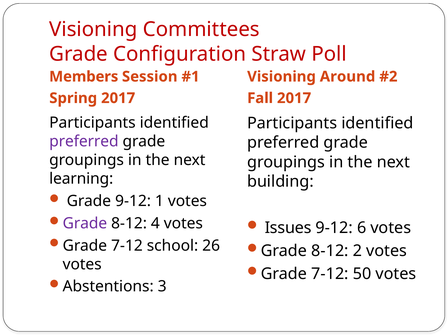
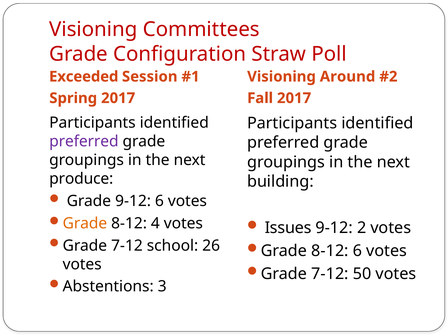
Members: Members -> Exceeded (84, 77)
learning: learning -> produce (81, 179)
9-12 1: 1 -> 6 (159, 201)
Grade colour: purple -> orange (85, 223)
6: 6 -> 2 (362, 228)
8-12 2: 2 -> 6 (357, 251)
